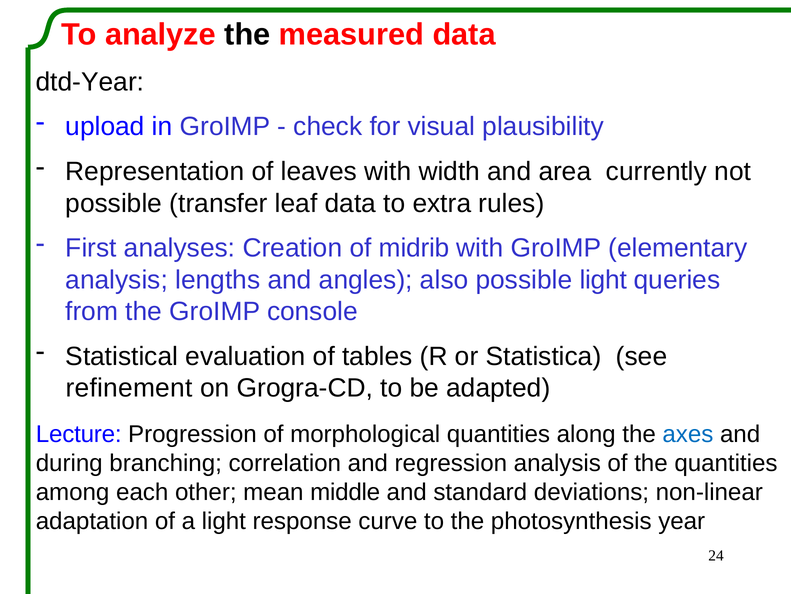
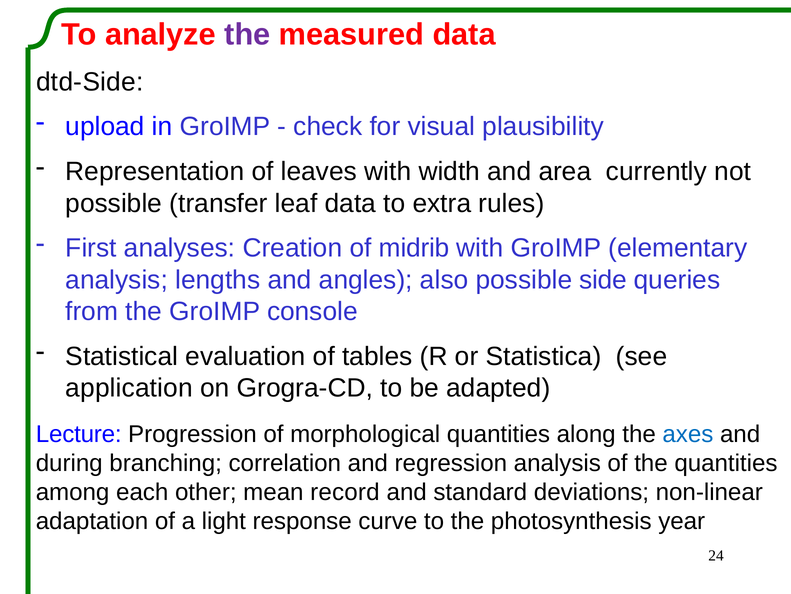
the colour: black -> purple (247, 35)
dtd-Year: dtd-Year -> dtd-Side (90, 82)
possible light: light -> side (603, 279)
refinement: refinement -> application (129, 388)
middle: middle -> record (345, 492)
